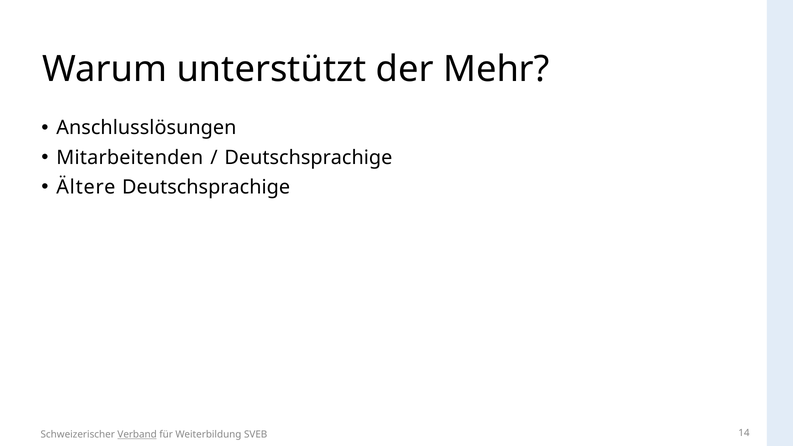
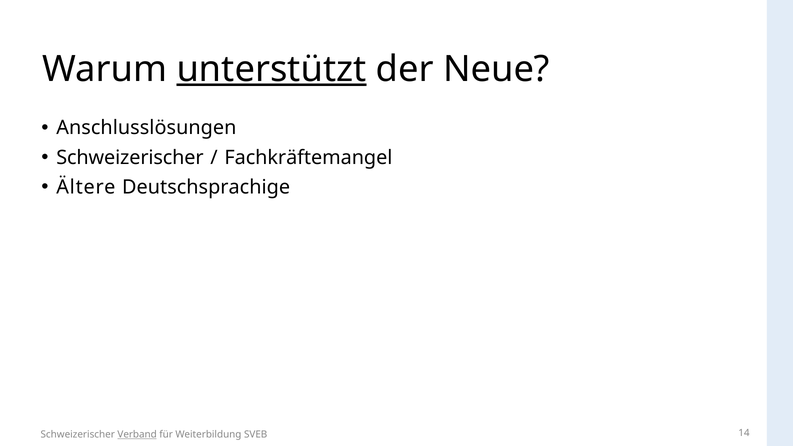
unterstützt underline: none -> present (271, 69)
Mehr: Mehr -> Neue (496, 69)
Mitarbeitenden: Mitarbeitenden -> Schweizerischer (130, 158)
Deutschsprachige: Deutschsprachige -> Fachkräftemangel (308, 158)
